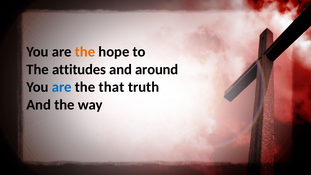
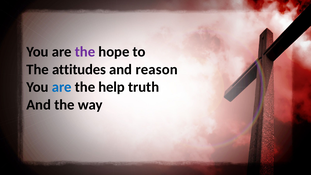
the colour: orange -> purple (85, 52)
around: around -> reason (157, 69)
that: that -> help (112, 87)
